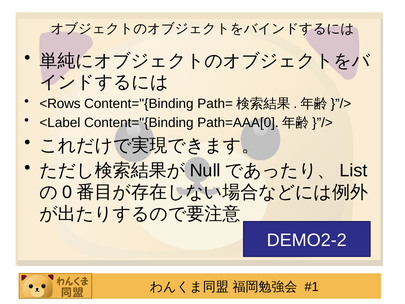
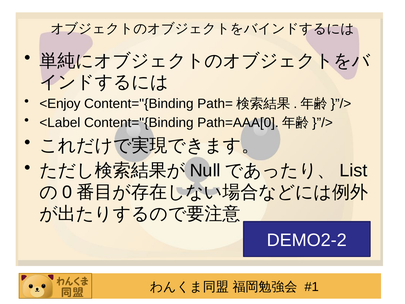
<Rows: <Rows -> <Enjoy (60, 104)
